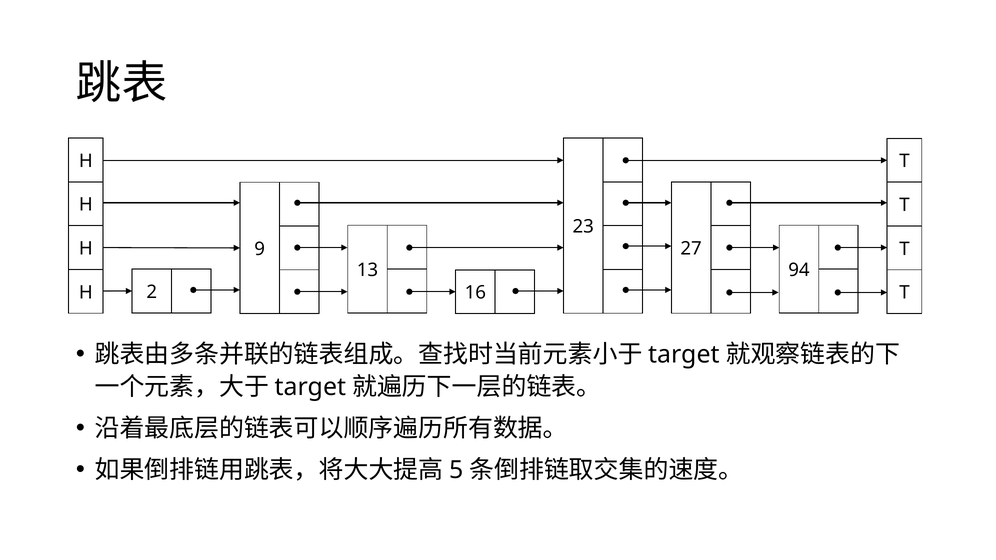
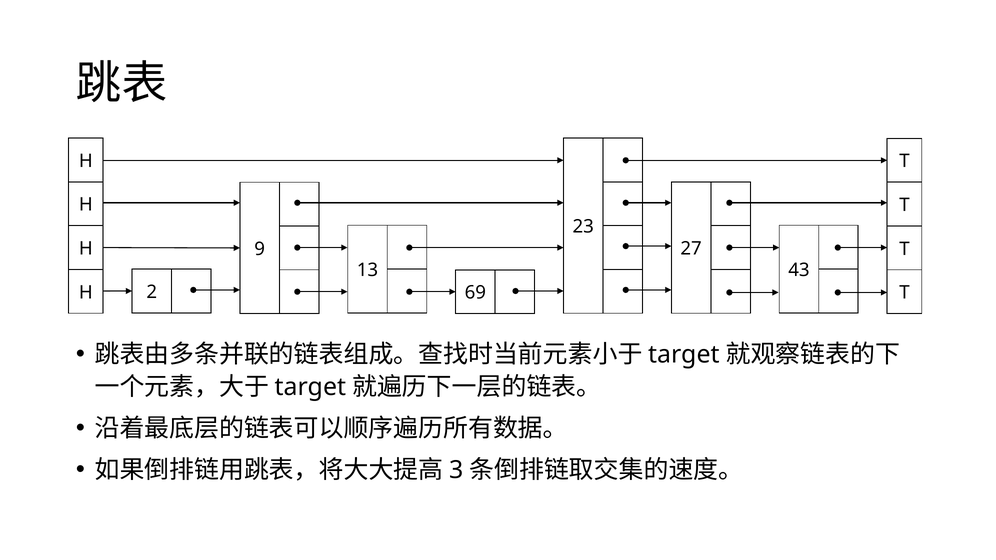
94: 94 -> 43 (799, 270)
16: 16 -> 69 (475, 293)
5: 5 -> 3 (456, 470)
